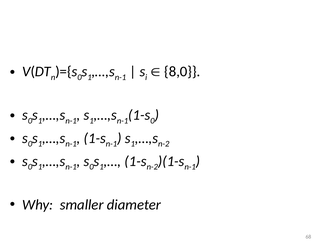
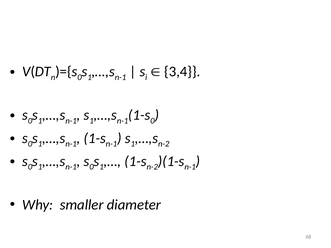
8,0: 8,0 -> 3,4 (182, 72)
